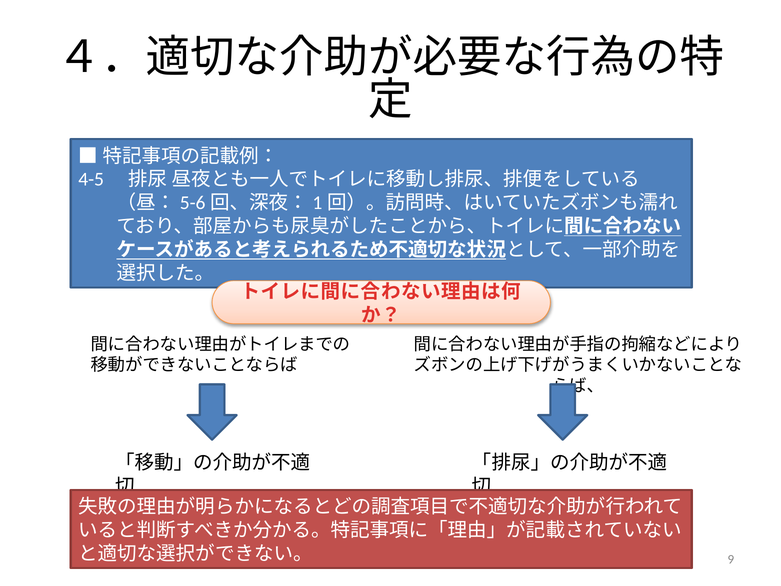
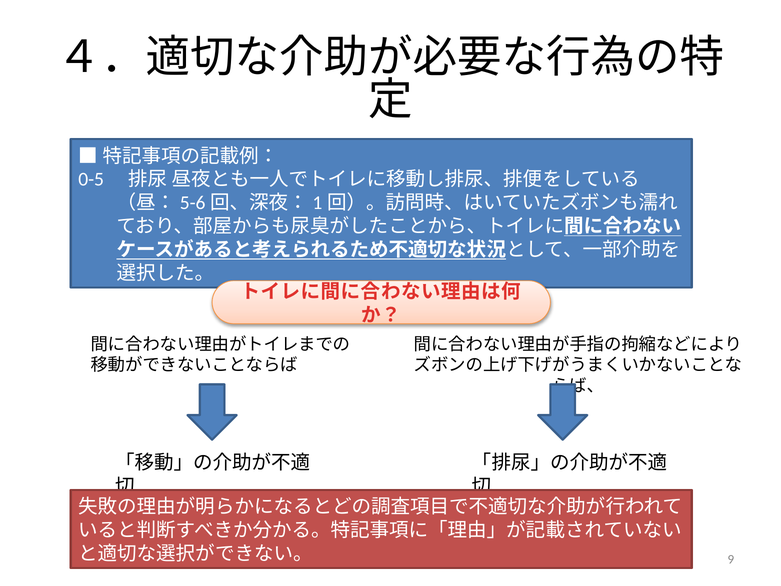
4-5: 4-5 -> 0-5 (91, 179)
